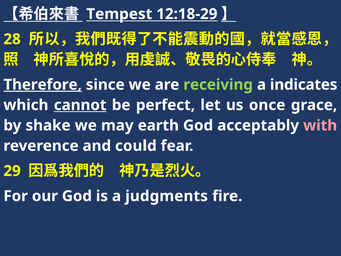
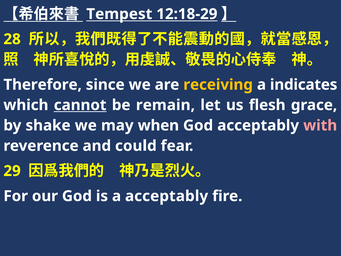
Therefore underline: present -> none (43, 85)
receiving colour: light green -> yellow (218, 85)
perfect: perfect -> remain (165, 105)
once: once -> flesh (267, 105)
earth: earth -> when (158, 125)
a judgments: judgments -> acceptably (167, 196)
